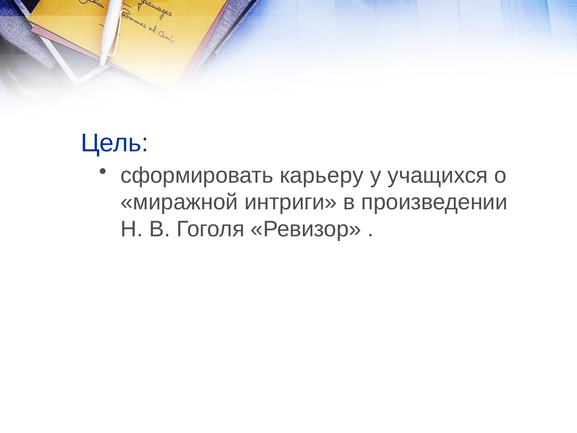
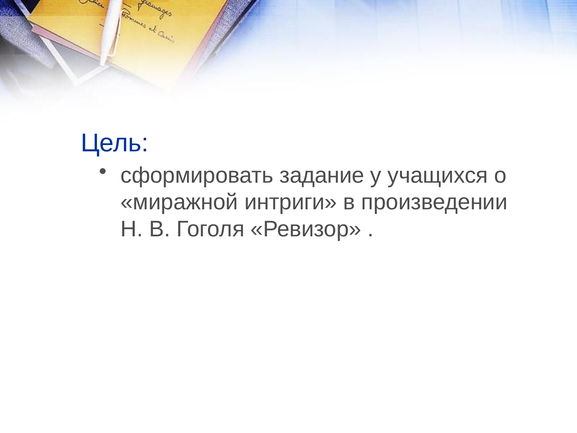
карьеру: карьеру -> задание (322, 175)
